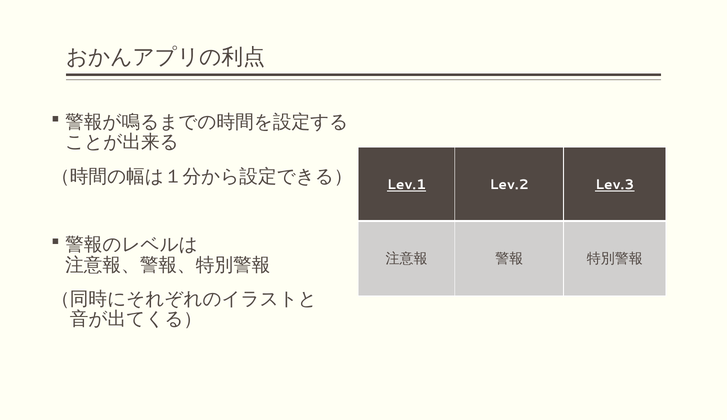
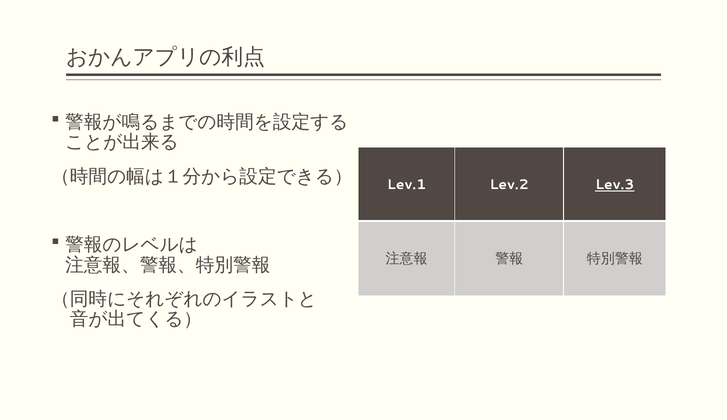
Lev.1 underline: present -> none (407, 185)
